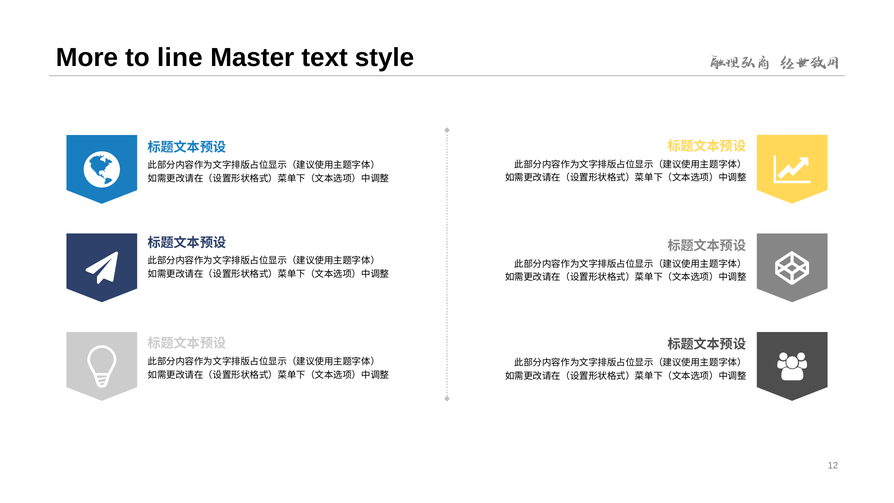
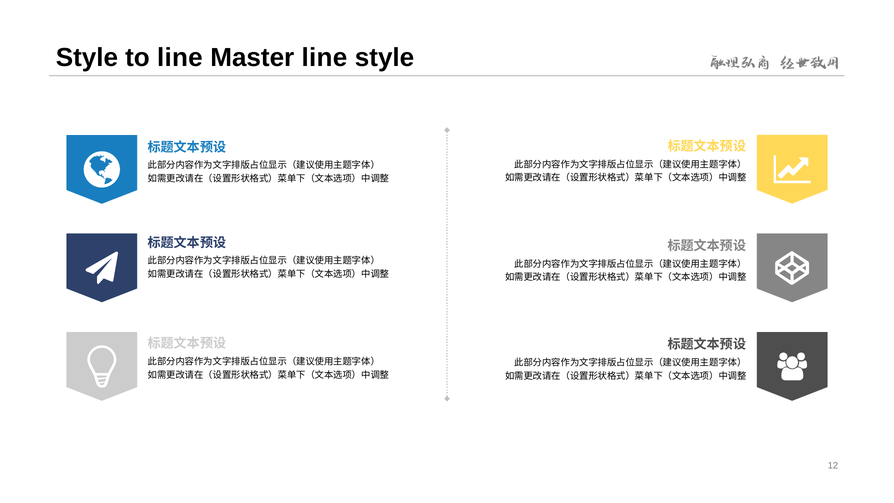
More: More -> Style (87, 58)
Master text: text -> line (324, 58)
